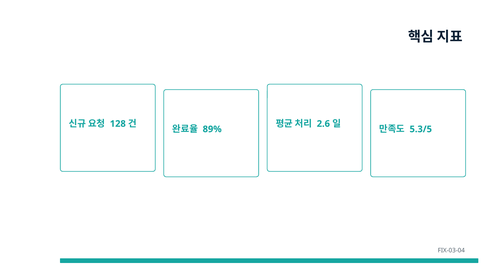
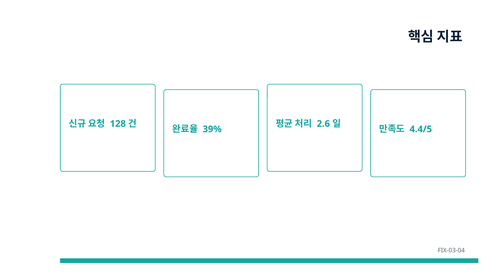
89%: 89% -> 39% (212, 129)
5.3/5: 5.3/5 -> 4.4/5 (421, 129)
